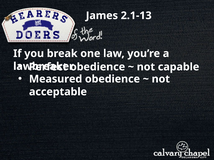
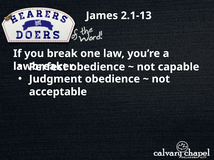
Measured: Measured -> Judgment (56, 79)
